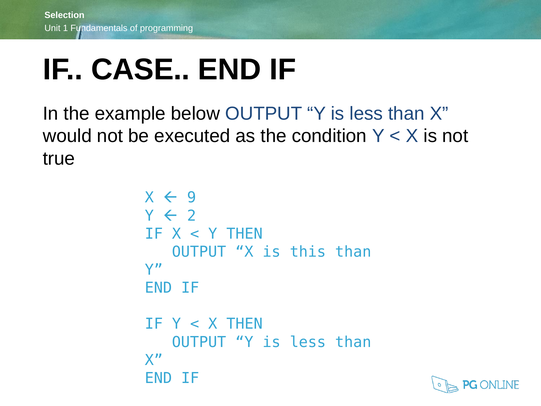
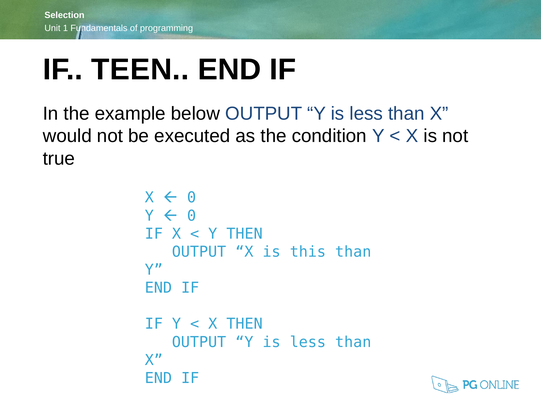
CASE: CASE -> TEEN (140, 70)
9: 9 -> 0 (192, 198)
2: 2 -> 0 (192, 216)
